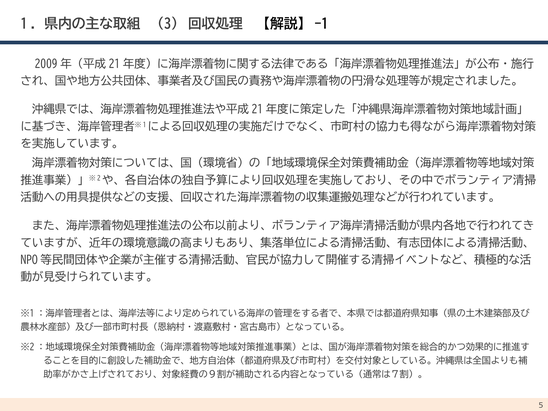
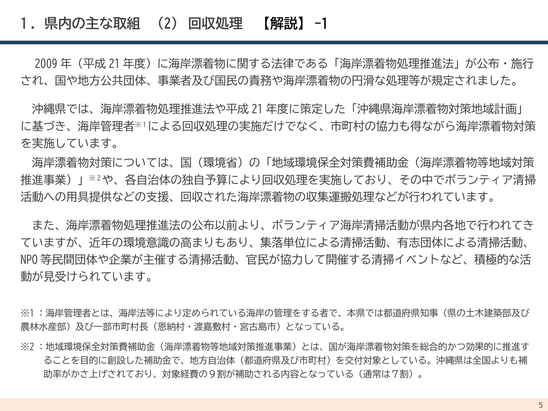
3: 3 -> 2 (168, 24)
